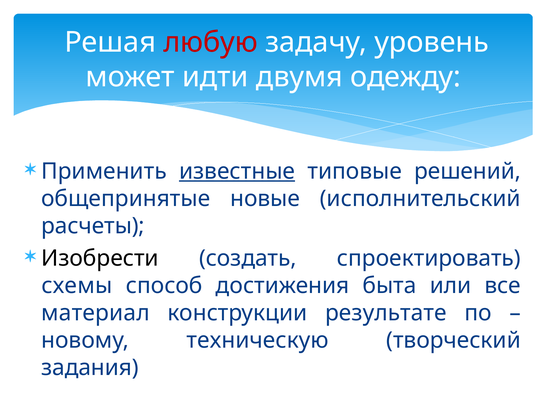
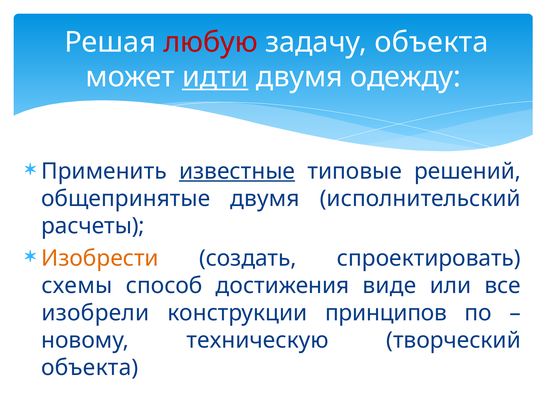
задачу уровень: уровень -> объекта (431, 42)
идти underline: none -> present (215, 77)
общепринятые новые: новые -> двумя (265, 198)
Изобрести colour: black -> orange (100, 258)
быта: быта -> виде (389, 285)
материал: материал -> изобрели (95, 312)
результате: результате -> принципов (386, 312)
задания: задания -> объекта (90, 367)
